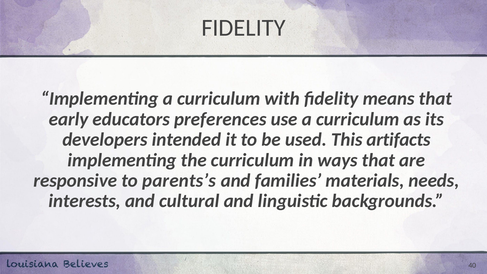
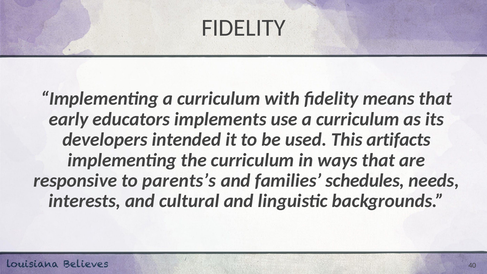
preferences: preferences -> implements (220, 119)
materials: materials -> schedules (365, 181)
